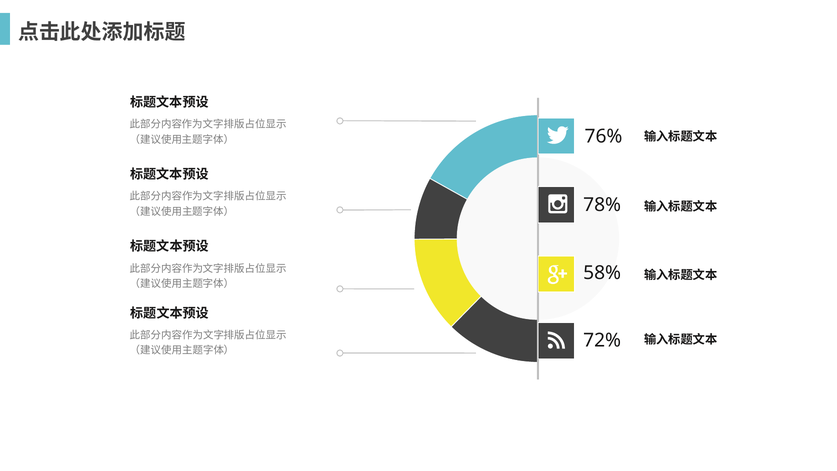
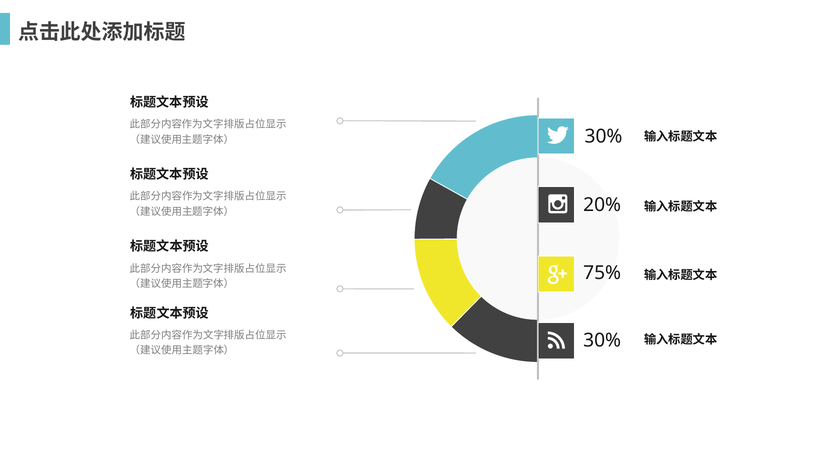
76%: 76% -> 30% (604, 136)
78%: 78% -> 20% (602, 205)
58%: 58% -> 75% (602, 273)
72%: 72% -> 30% (602, 340)
